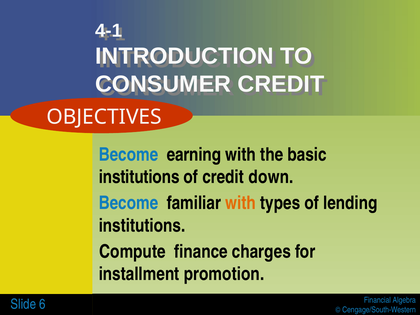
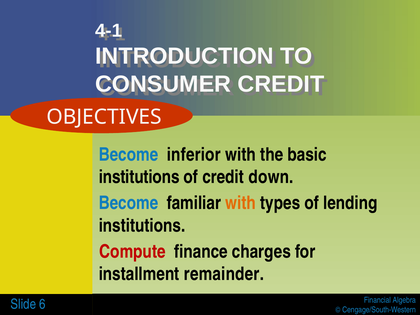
earning: earning -> inferior (194, 155)
Compute colour: black -> red (132, 252)
promotion: promotion -> remainder (224, 274)
